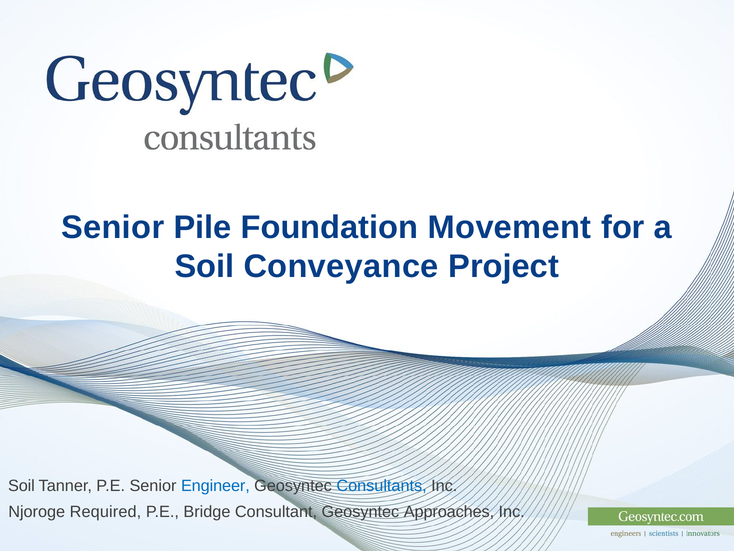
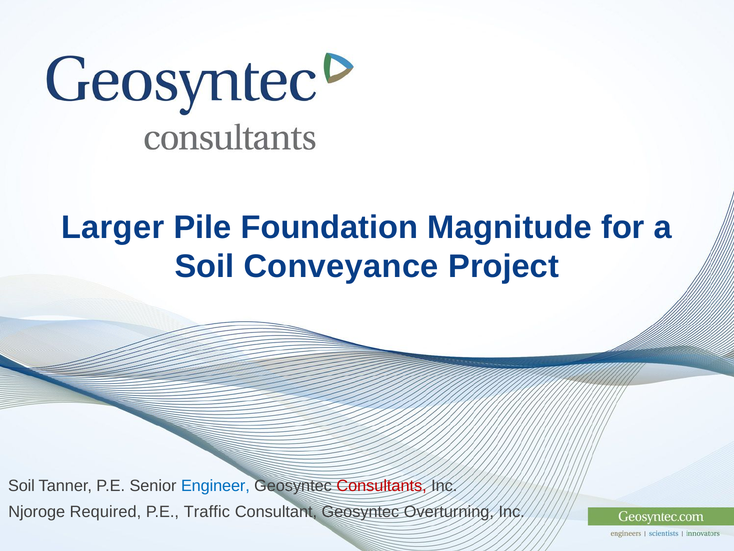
Senior: Senior -> Larger (113, 227)
Movement: Movement -> Magnitude (510, 227)
Consultants colour: blue -> red (382, 486)
Bridge: Bridge -> Traffic (207, 511)
Approaches: Approaches -> Overturning (449, 511)
